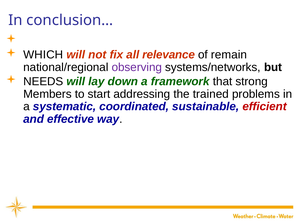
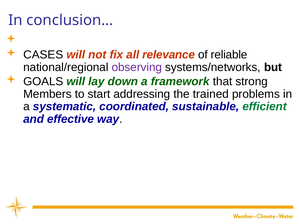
WHICH: WHICH -> CASES (43, 55)
remain: remain -> reliable (229, 55)
NEEDS: NEEDS -> GOALS (43, 82)
efficient colour: red -> green (265, 107)
